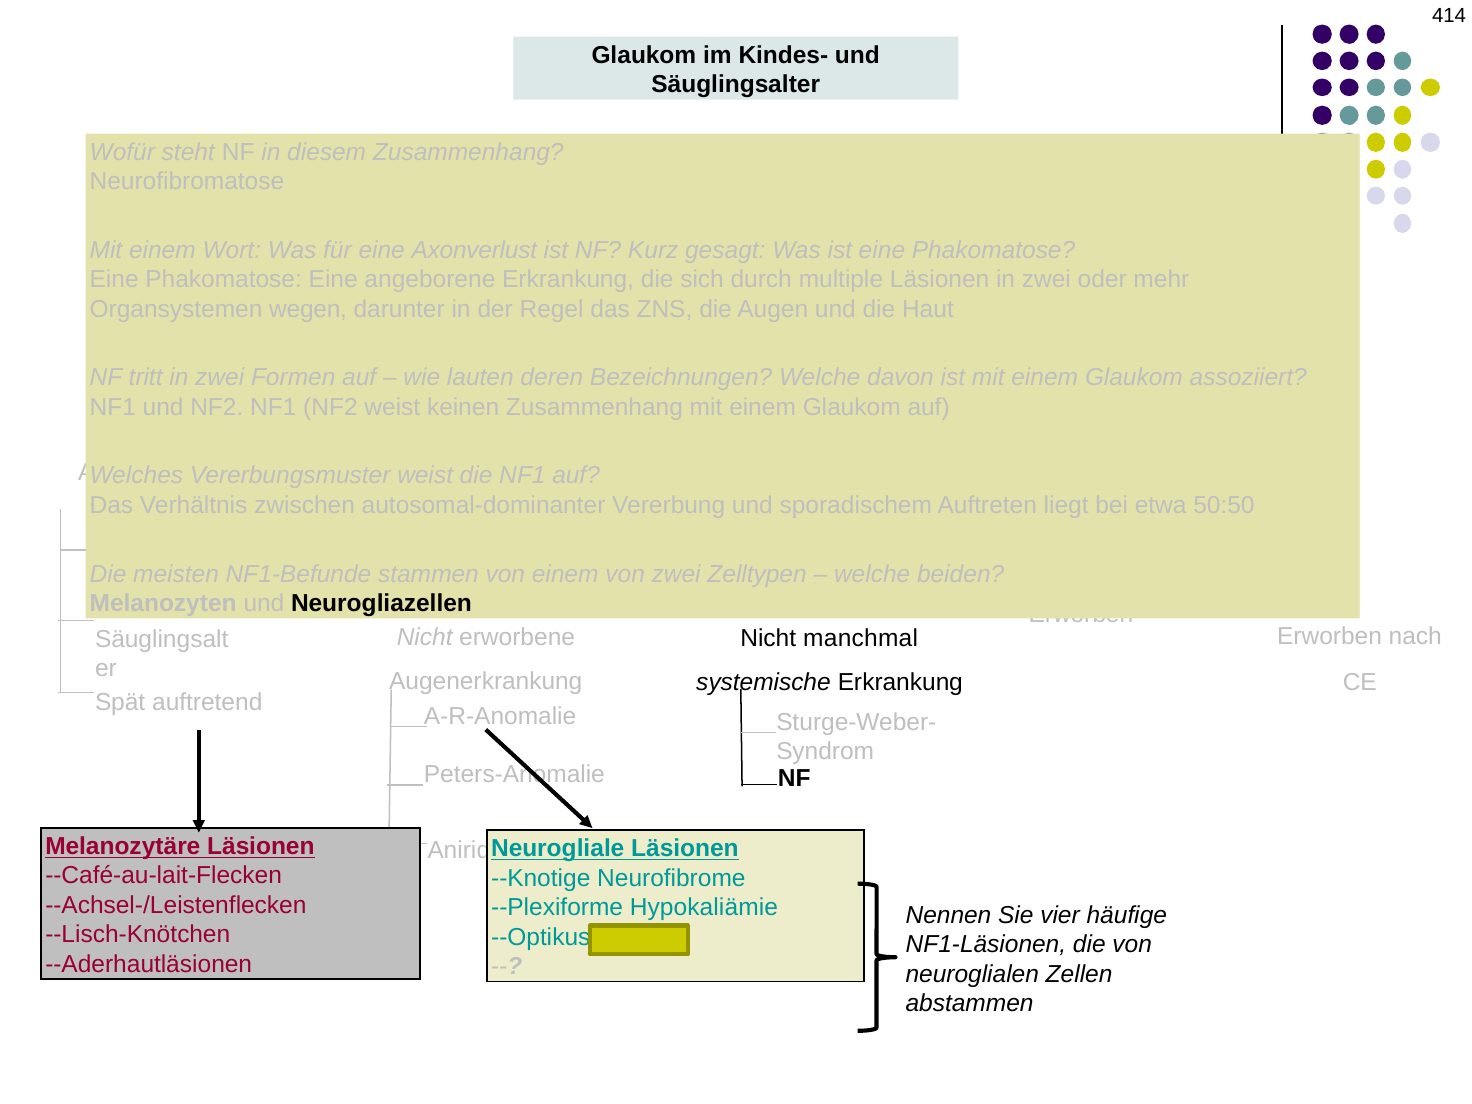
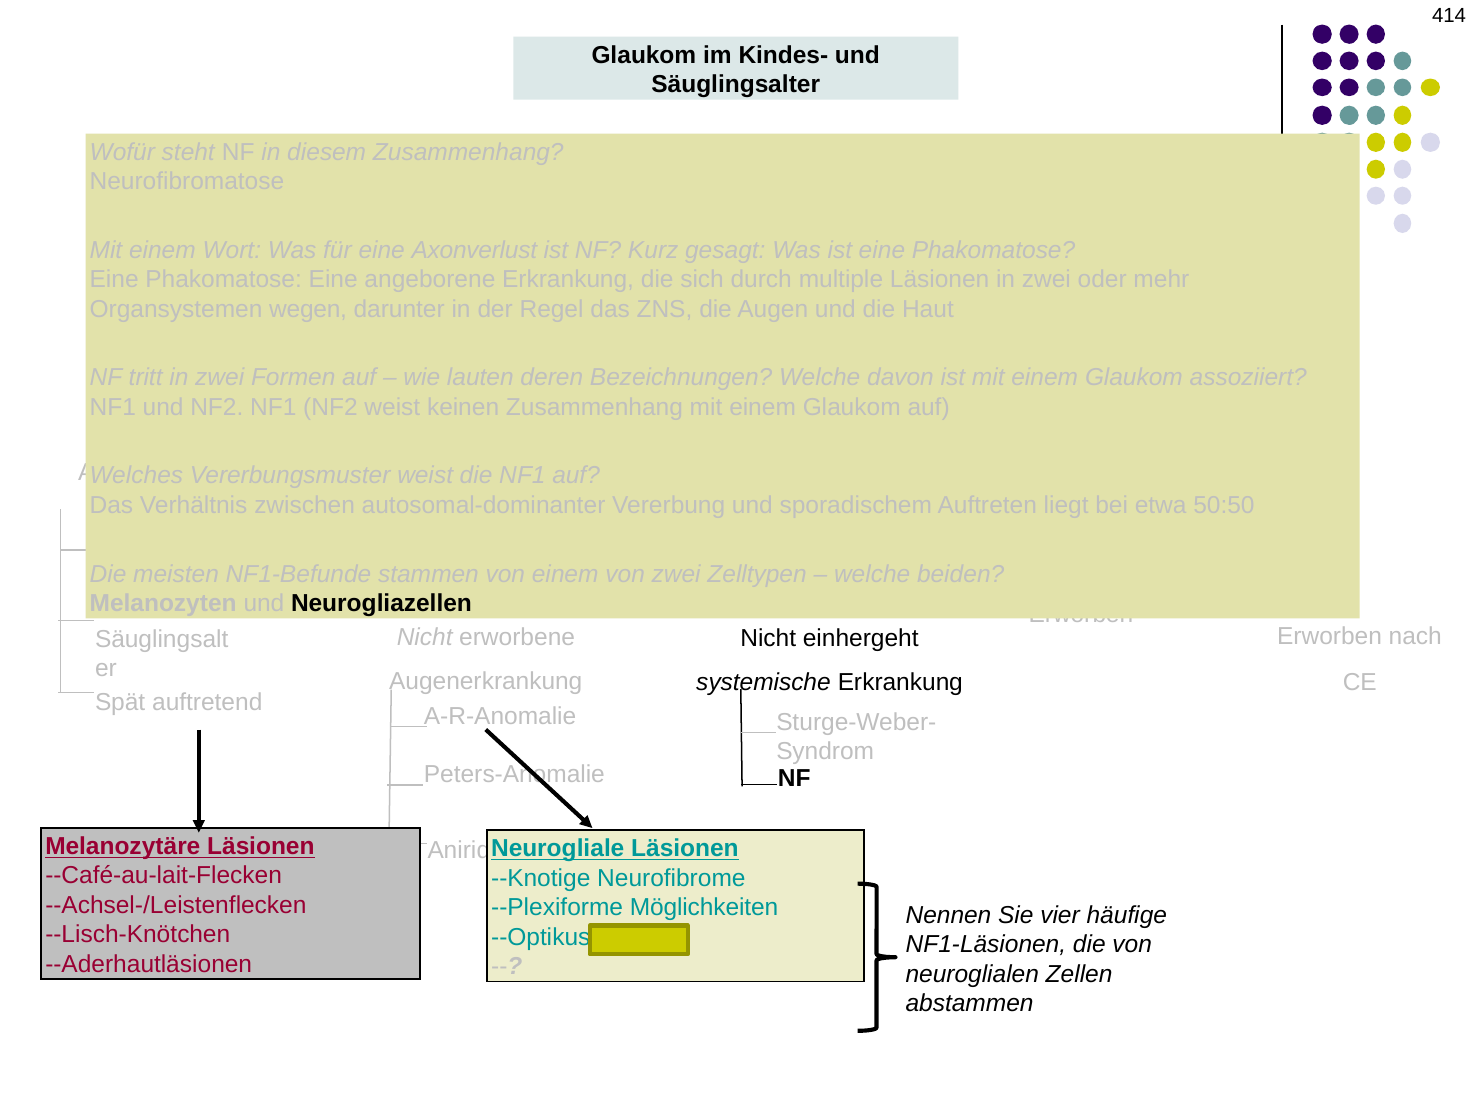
manchmal: manchmal -> einhergeht (861, 638)
Hypokaliämie: Hypokaliämie -> Möglichkeiten (704, 908)
